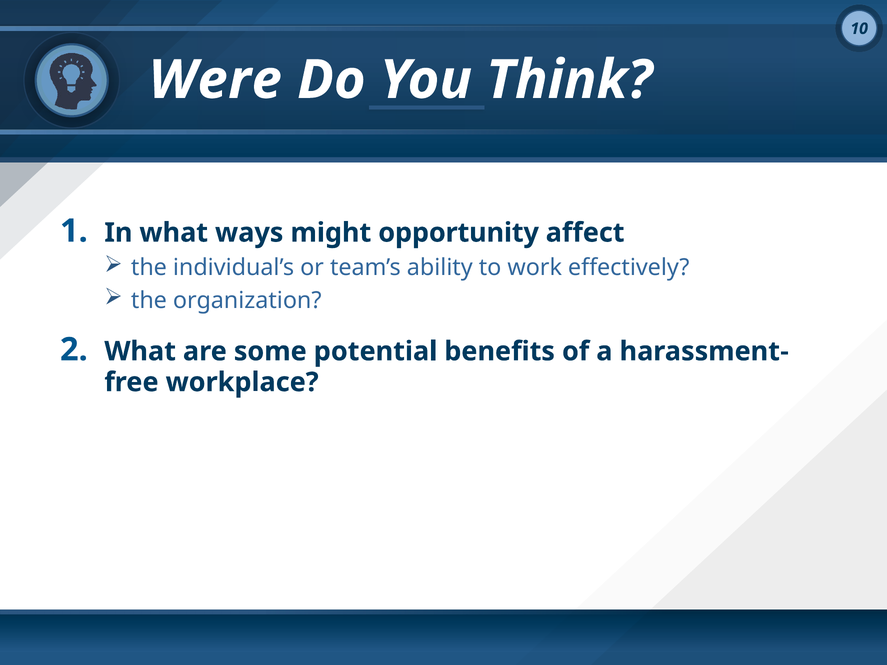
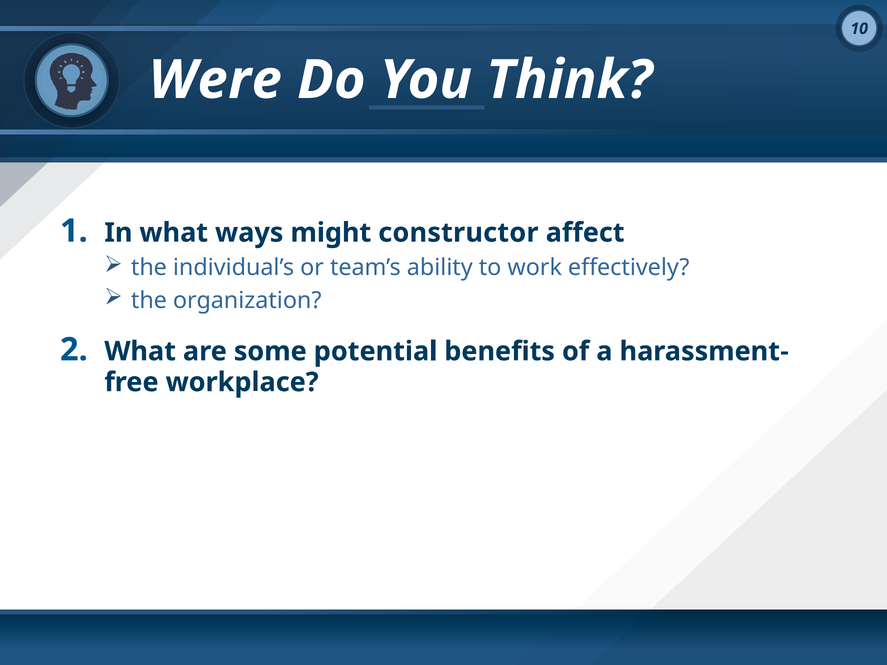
opportunity: opportunity -> constructor (458, 233)
